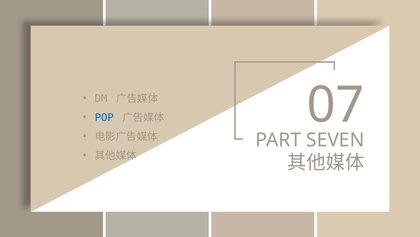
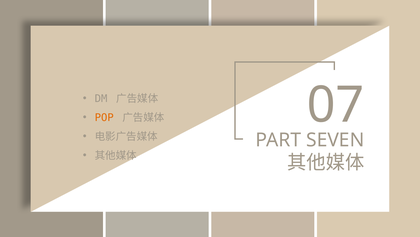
POP colour: blue -> orange (104, 117)
